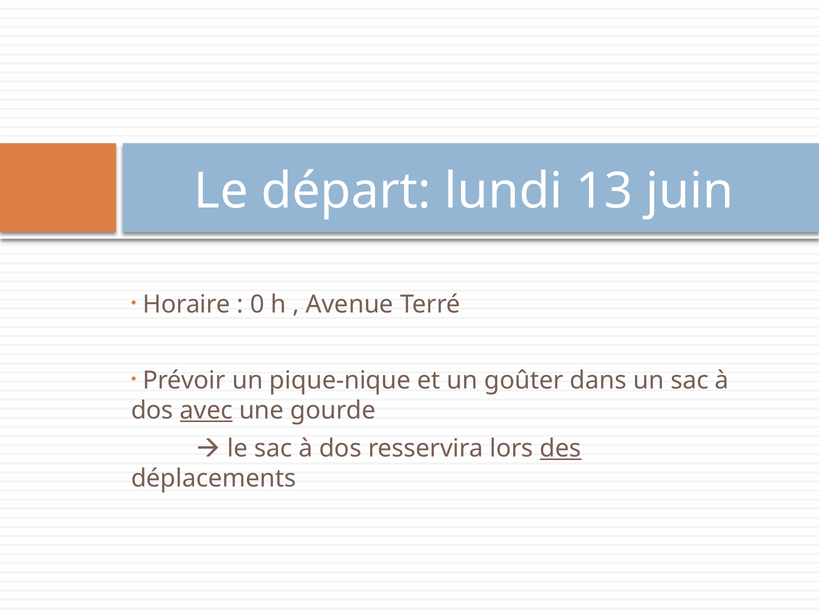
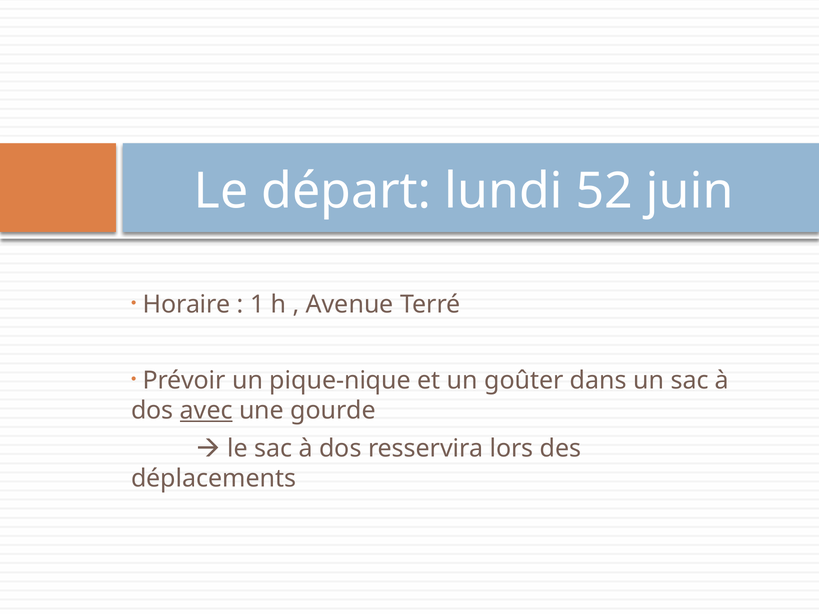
13: 13 -> 52 (604, 191)
0: 0 -> 1 (257, 305)
des underline: present -> none (561, 449)
